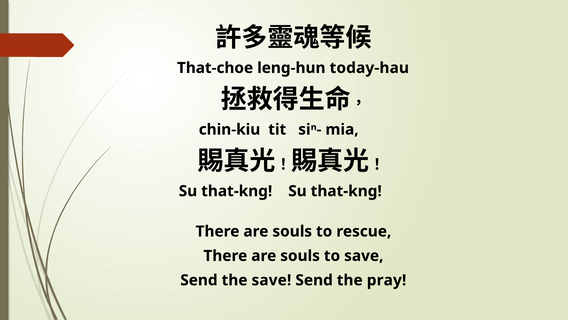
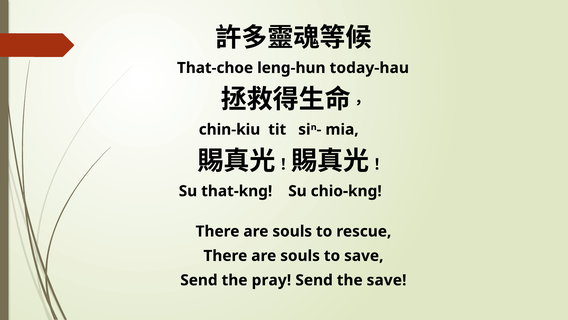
that-kng: that-kng -> chio-kng (346, 191)
the save: save -> pray (271, 280)
the pray: pray -> save (387, 280)
